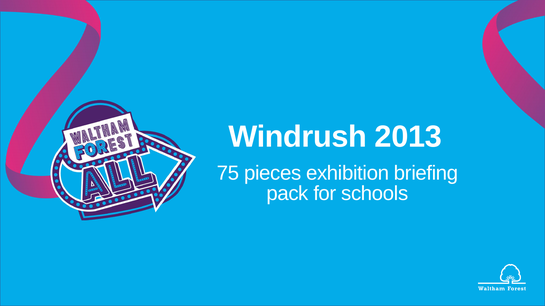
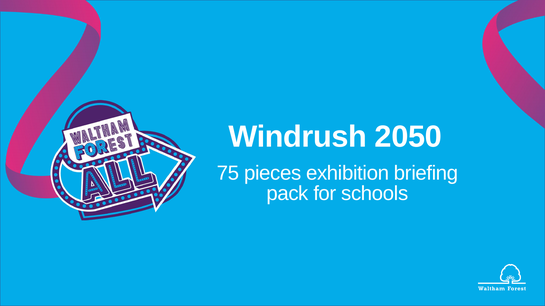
2013: 2013 -> 2050 (408, 137)
